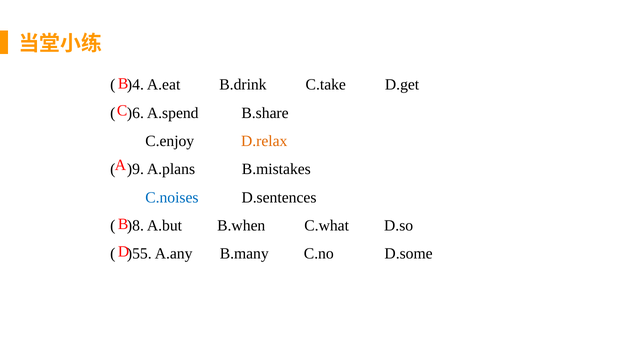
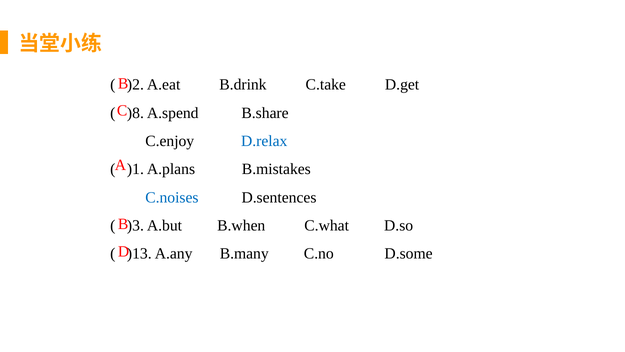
)4: )4 -> )2 (135, 85)
)6: )6 -> )8 (135, 113)
D.relax colour: orange -> blue (264, 141)
)9: )9 -> )1 (135, 169)
)8: )8 -> )3 (135, 225)
)55: )55 -> )13 (139, 253)
